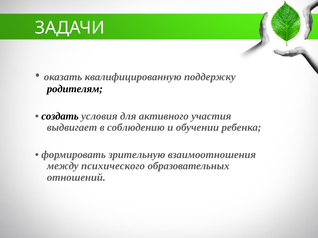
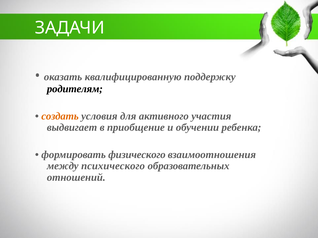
создать colour: black -> orange (60, 116)
соблюдению: соблюдению -> приобщение (136, 128)
зрительную: зрительную -> физического (137, 155)
